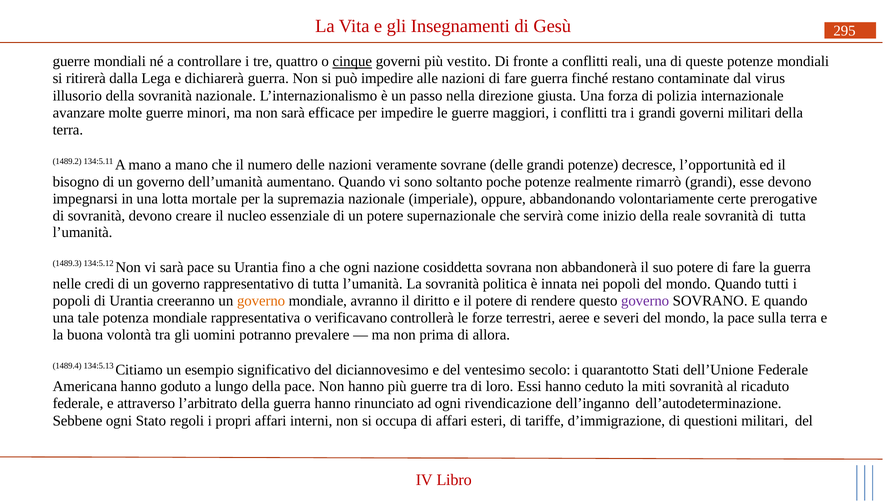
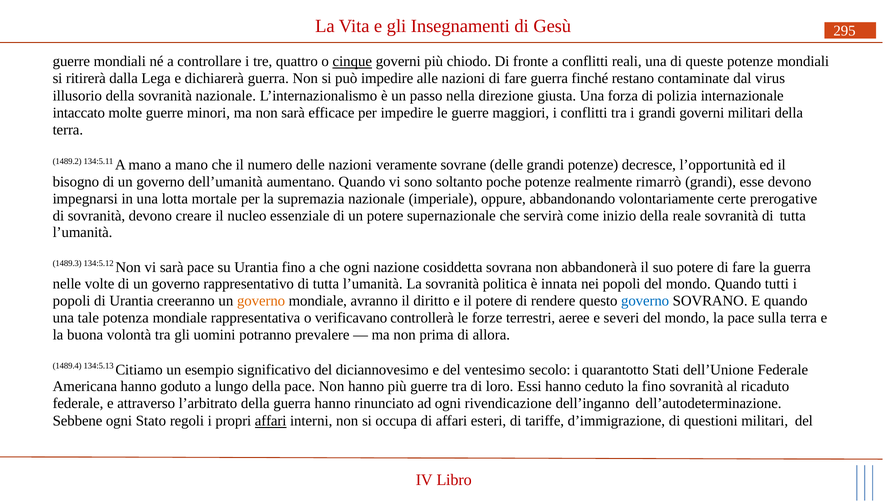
vestito: vestito -> chiodo (469, 62)
avanzare: avanzare -> intaccato (79, 113)
credi: credi -> volte (100, 284)
governo colour: purple -> blue (645, 301)
la miti: miti -> fino (654, 387)
affari underline: none -> present (271, 421)
